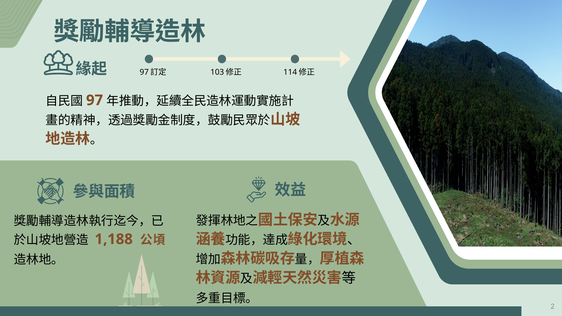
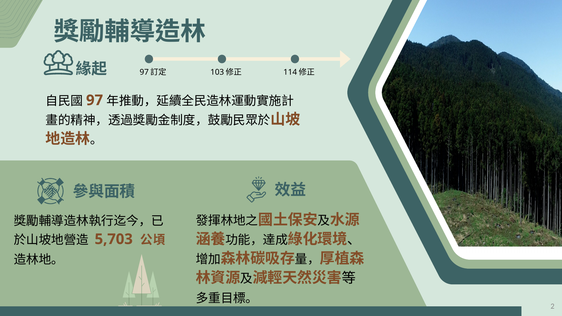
1,188: 1,188 -> 5,703 (114, 239)
